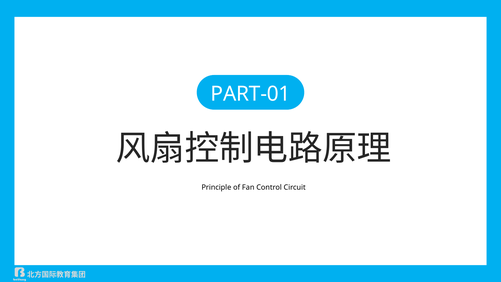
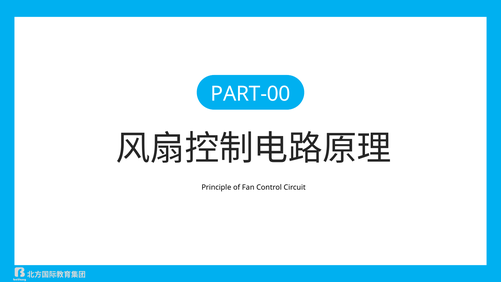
PART-01: PART-01 -> PART-00 (251, 94)
